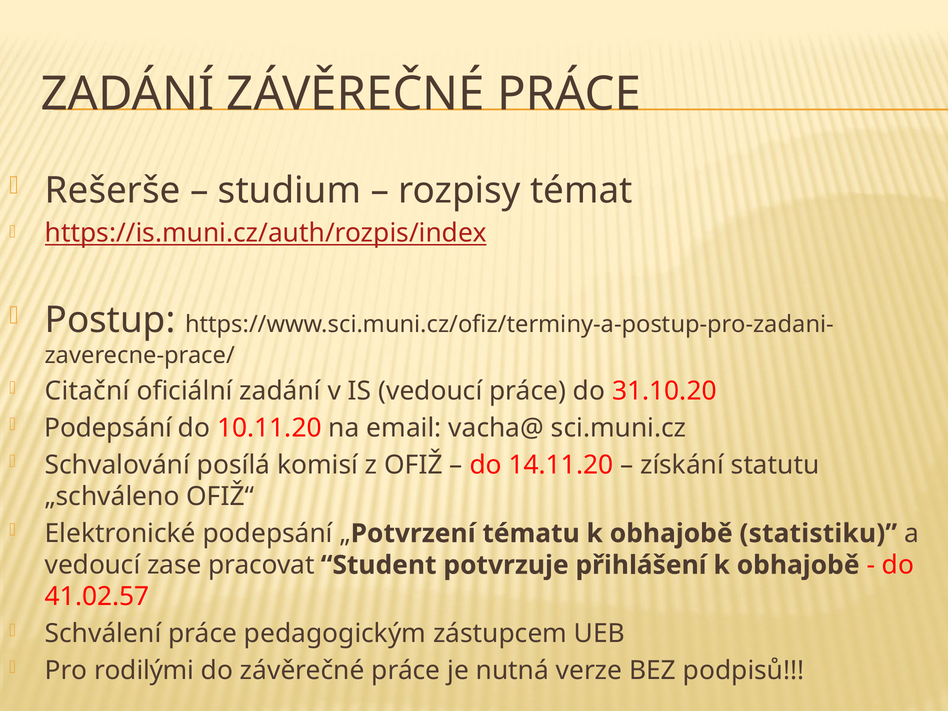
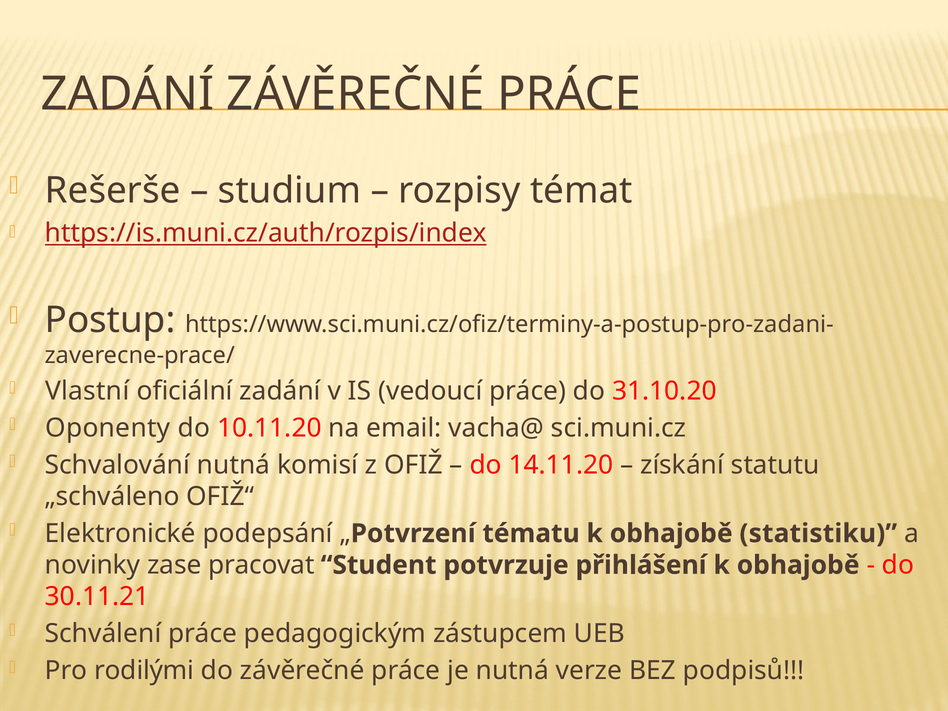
Citační: Citační -> Vlastní (87, 391)
Podepsání: Podepsání -> Oponenty (108, 428)
Schvalování posílá: posílá -> nutná (234, 465)
vedoucí: vedoucí -> novinky (93, 565)
41.02.57: 41.02.57 -> 30.11.21 (97, 597)
